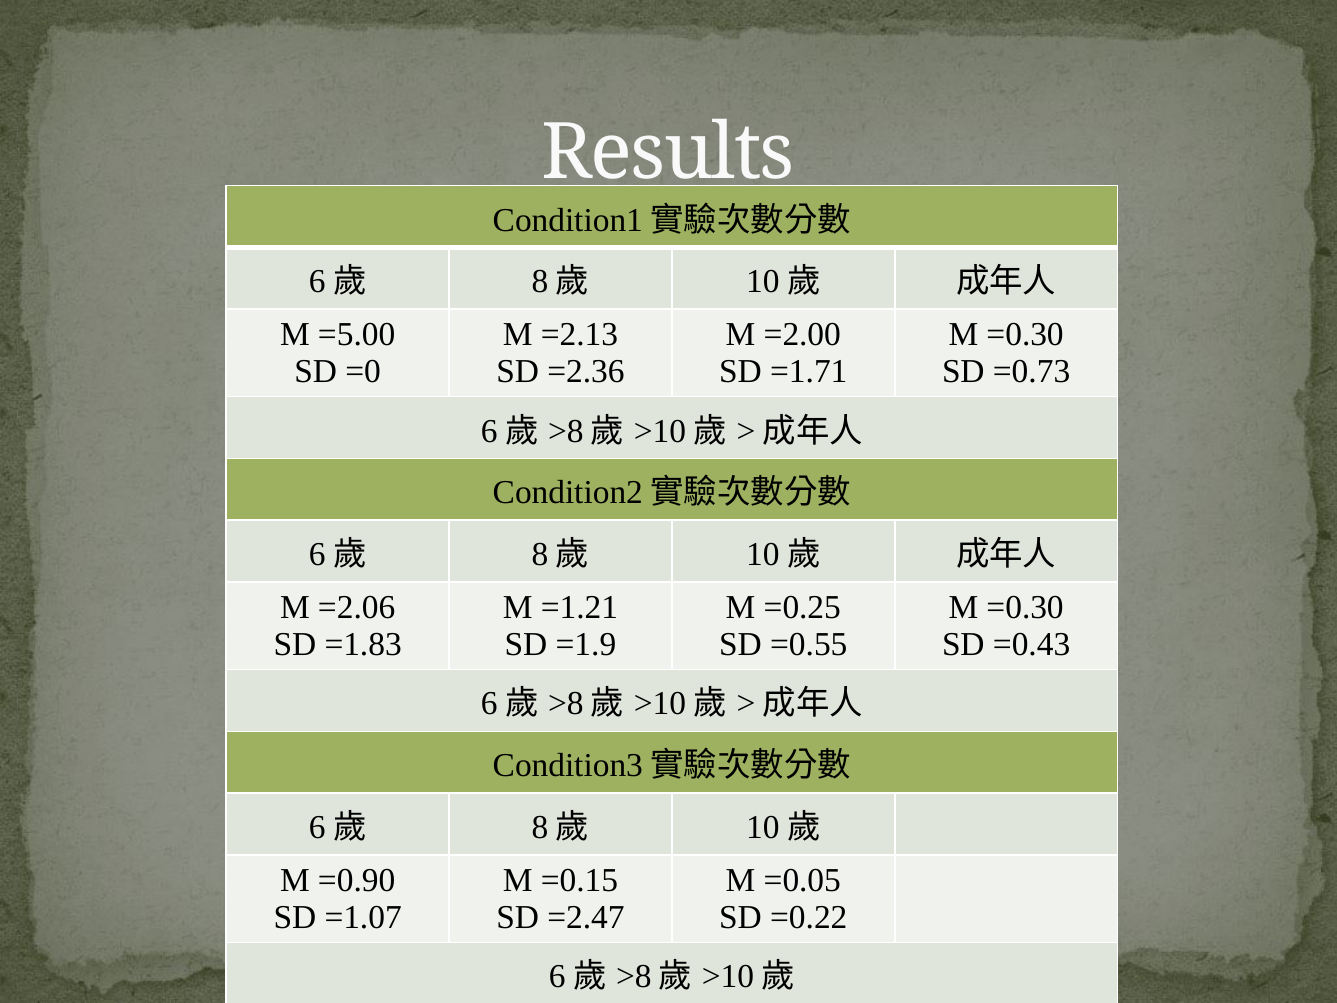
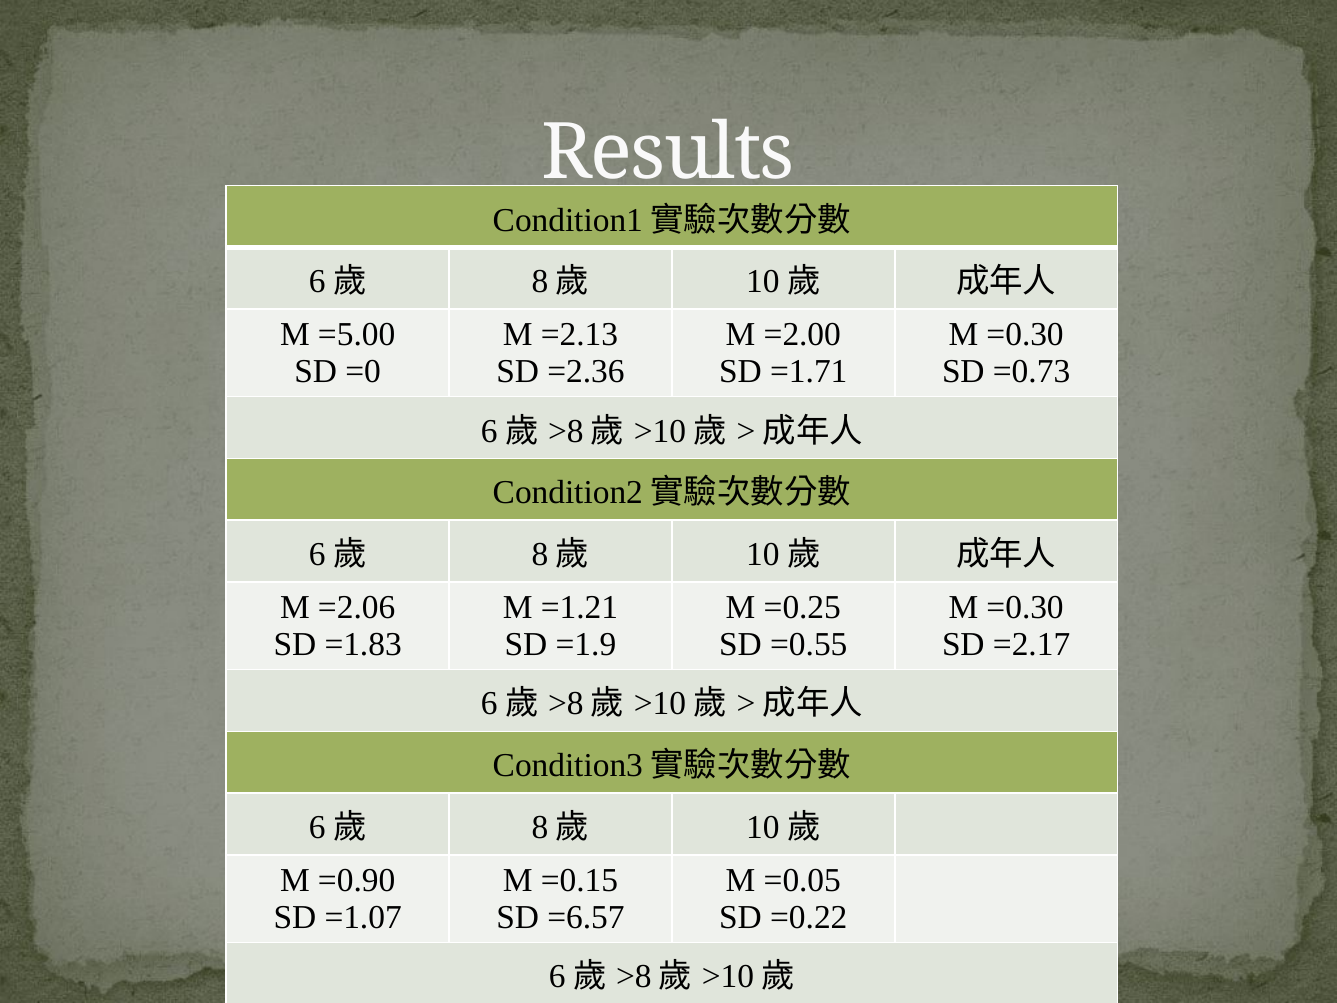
=0.43: =0.43 -> =2.17 (1032, 644)
=2.47: =2.47 -> =6.57 (586, 917)
